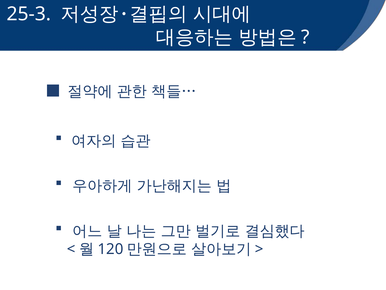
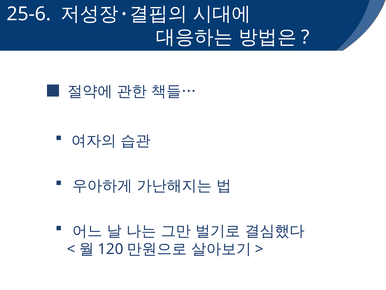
25-3: 25-3 -> 25-6 (29, 14)
